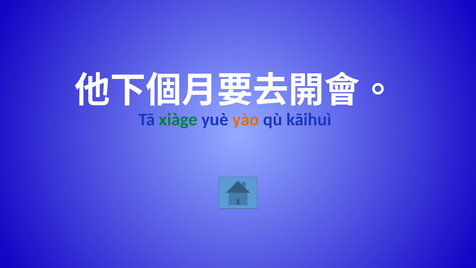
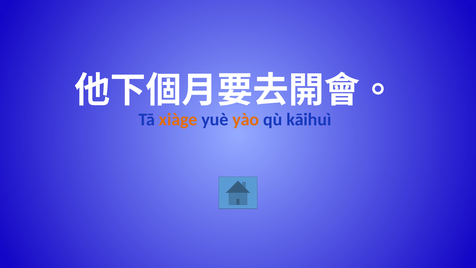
xiàge colour: green -> orange (178, 120)
